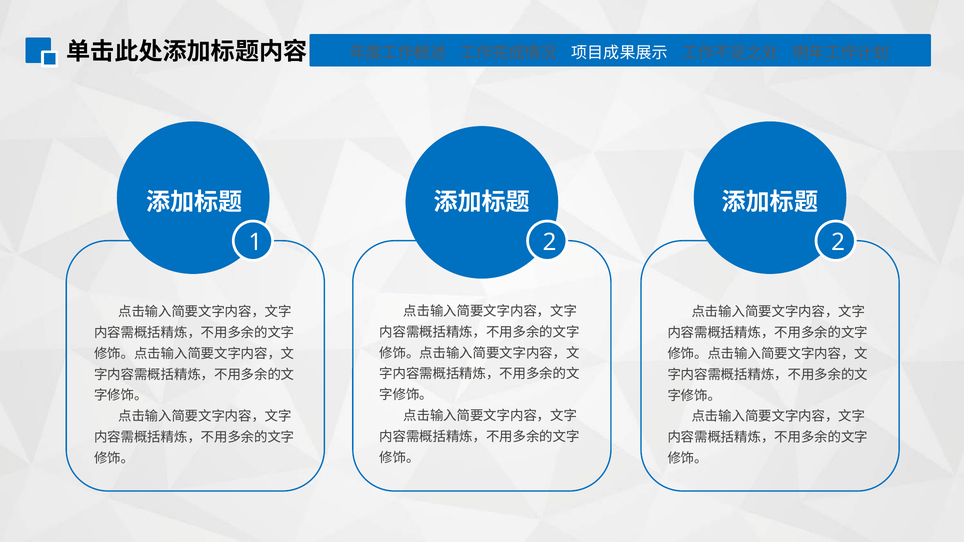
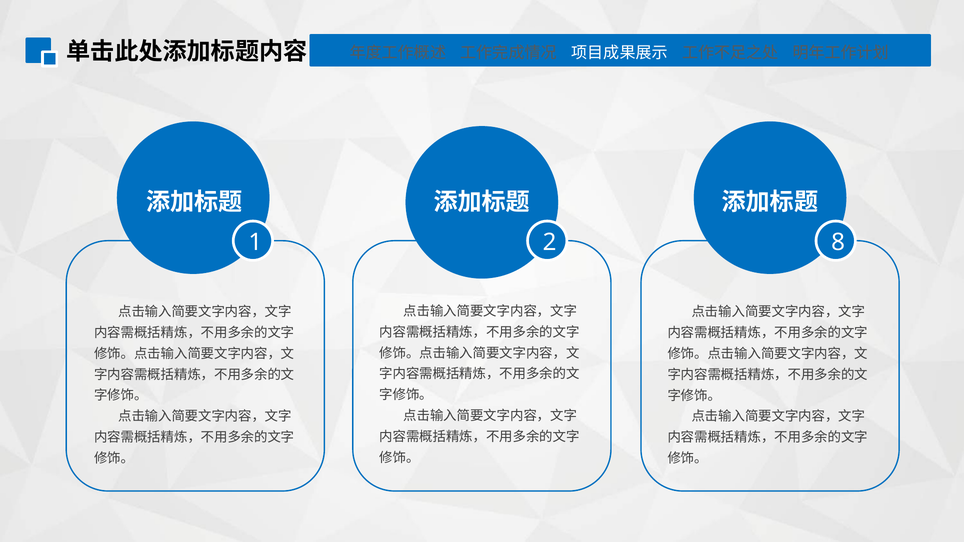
2 2: 2 -> 8 (838, 242)
